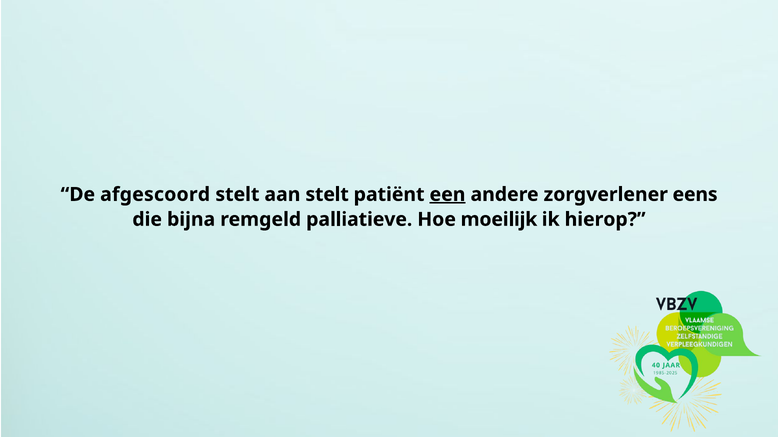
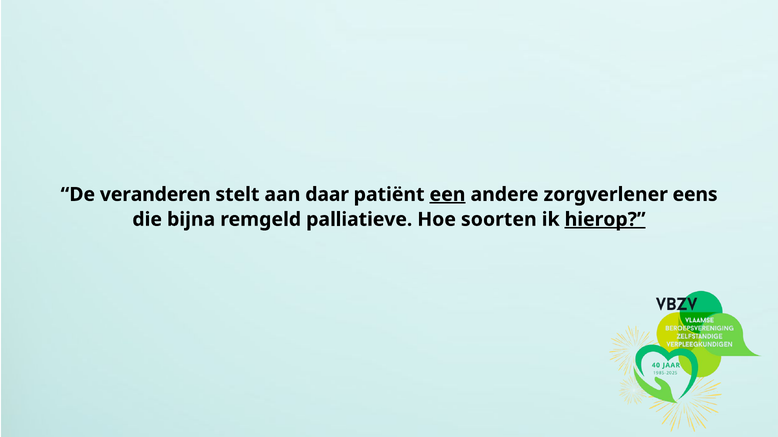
afgescoord: afgescoord -> veranderen (155, 195)
aan stelt: stelt -> daar (327, 195)
moeilijk: moeilijk -> soorten (499, 220)
hierop underline: none -> present (605, 220)
